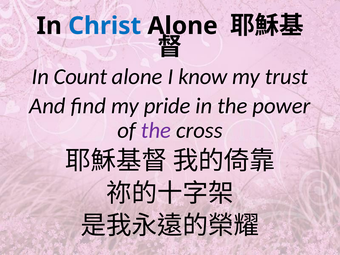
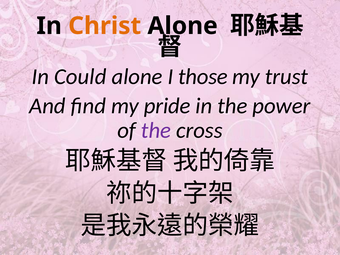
Christ colour: blue -> orange (105, 26)
Count: Count -> Could (80, 77)
know: know -> those (203, 77)
